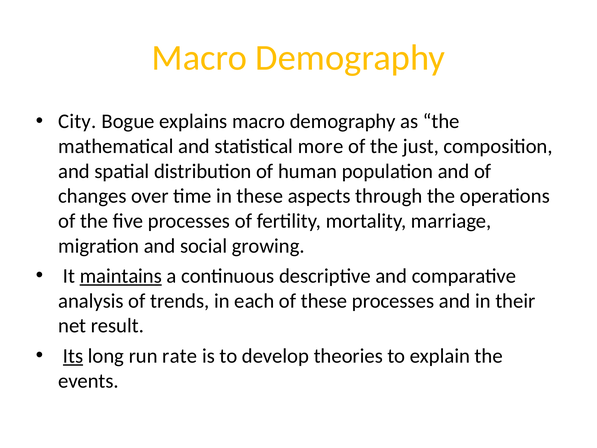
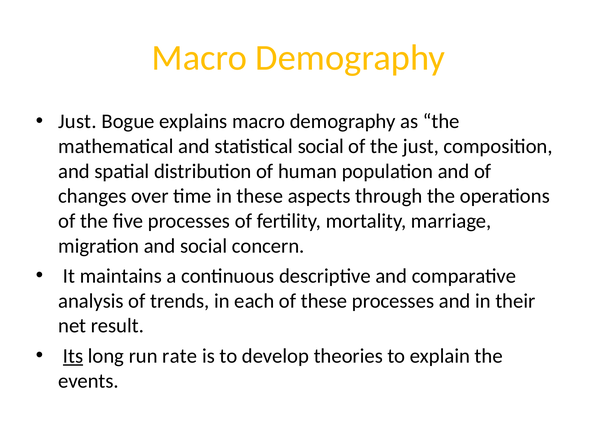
City: City -> Just (77, 121)
statistical more: more -> social (321, 146)
growing: growing -> concern (268, 246)
maintains underline: present -> none (121, 276)
